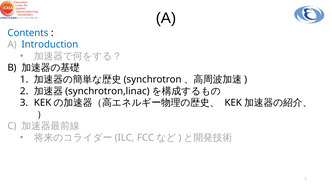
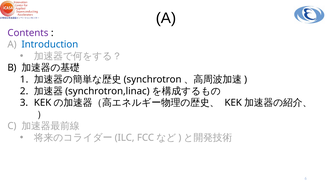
Contents colour: blue -> purple (28, 33)
